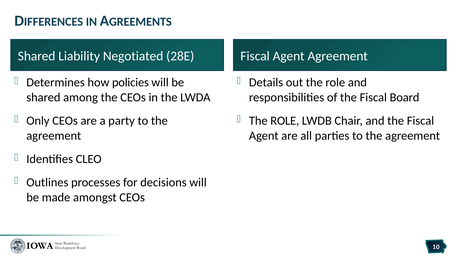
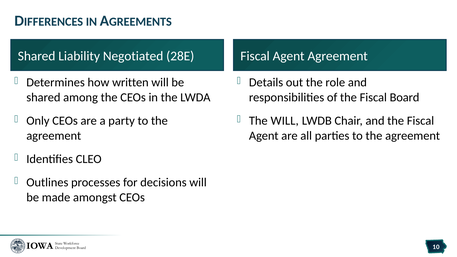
policies: policies -> written (130, 83)
ROLE: ROLE -> WILL (285, 121)
